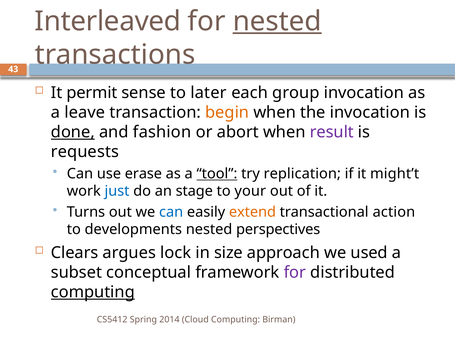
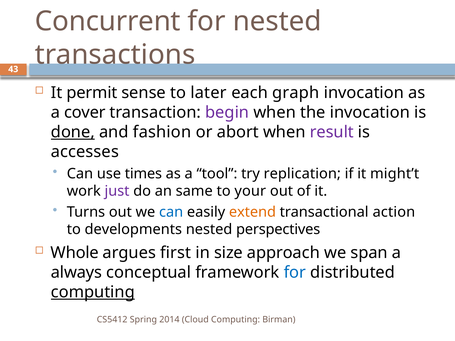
Interleaved: Interleaved -> Concurrent (108, 21)
nested underline: present -> none (277, 21)
group: group -> graph (296, 93)
leave: leave -> cover (85, 113)
begin colour: orange -> purple (227, 113)
requests: requests -> accesses (85, 152)
erase: erase -> times (143, 174)
tool underline: present -> none (217, 174)
just colour: blue -> purple (117, 191)
stage: stage -> same (194, 191)
Clears: Clears -> Whole (75, 253)
lock: lock -> first (176, 253)
used: used -> span (369, 253)
subset: subset -> always (76, 272)
for colour: purple -> blue (295, 272)
